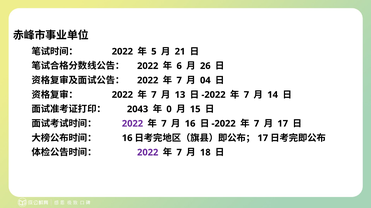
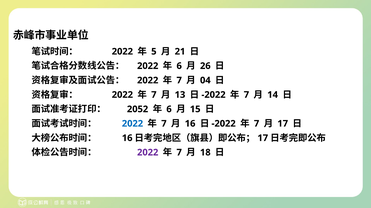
2043: 2043 -> 2052 (138, 110)
0: 0 -> 6 (169, 110)
2022 colour: purple -> blue (132, 124)
